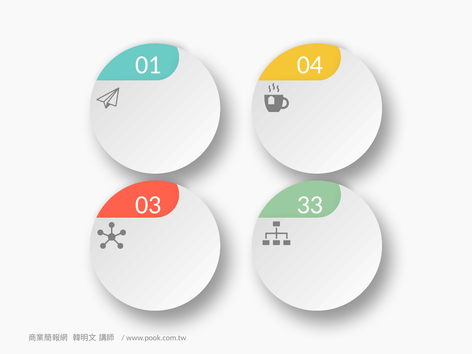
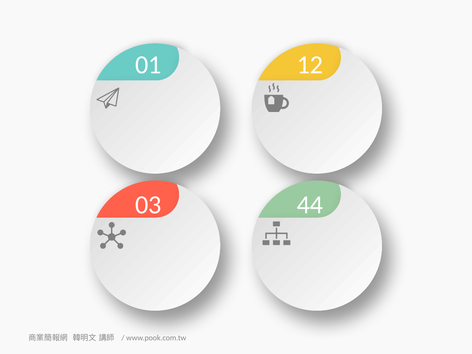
04: 04 -> 12 (310, 65)
33: 33 -> 44 (310, 205)
